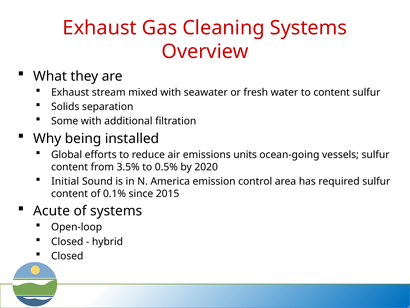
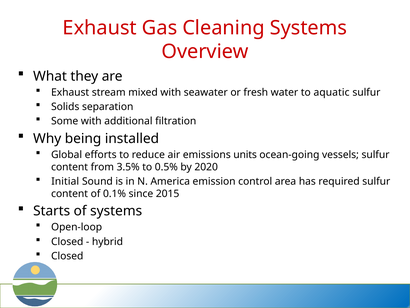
to content: content -> aquatic (332, 92)
Acute: Acute -> Starts (52, 211)
